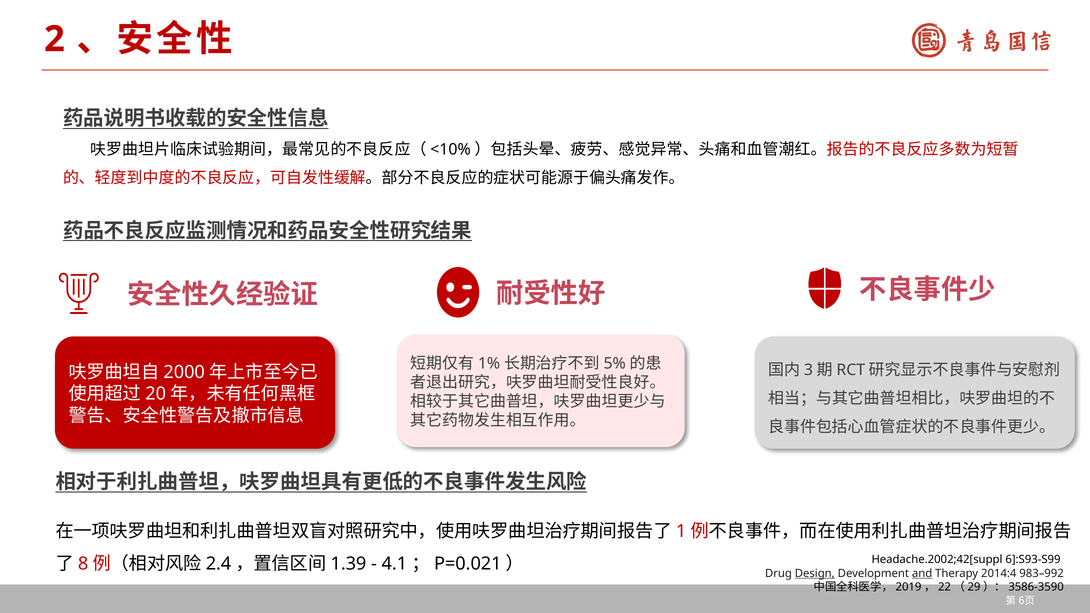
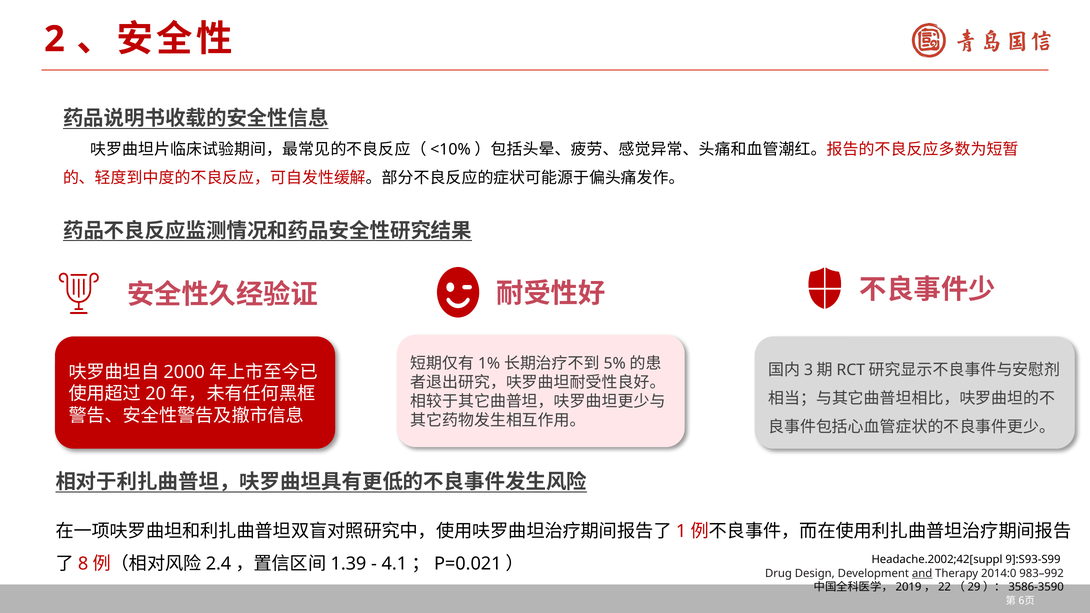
6]:S93-S99: 6]:S93-S99 -> 9]:S93-S99 (1033, 560)
Design underline: present -> none (815, 574)
2014:4: 2014:4 -> 2014:0 (999, 574)
